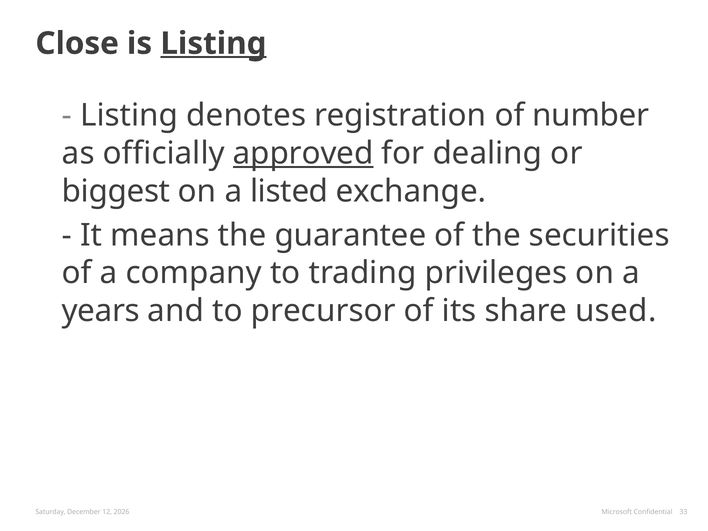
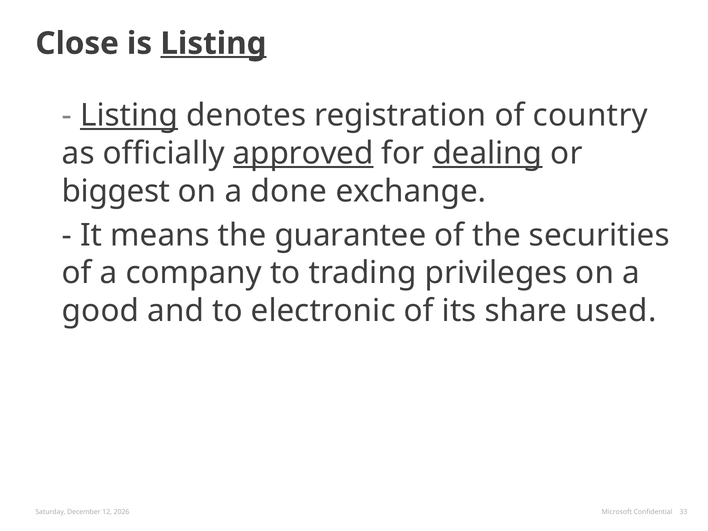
Listing underline: none -> present (129, 116)
number: number -> country (590, 116)
dealing underline: none -> present (487, 153)
listed: listed -> done (289, 191)
years: years -> good (101, 311)
precursor: precursor -> electronic (323, 311)
